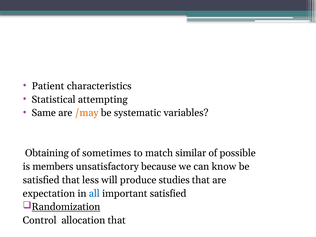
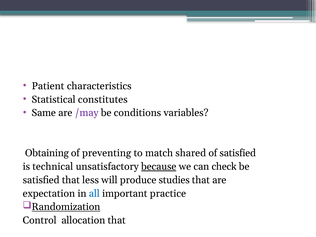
attempting: attempting -> constitutes (103, 99)
/may colour: orange -> purple (87, 113)
systematic: systematic -> conditions (137, 113)
sometimes: sometimes -> preventing (107, 153)
similar: similar -> shared (191, 153)
of possible: possible -> satisfied (238, 153)
members: members -> technical (53, 167)
because underline: none -> present (159, 167)
know: know -> check (224, 167)
important satisfied: satisfied -> practice (168, 193)
